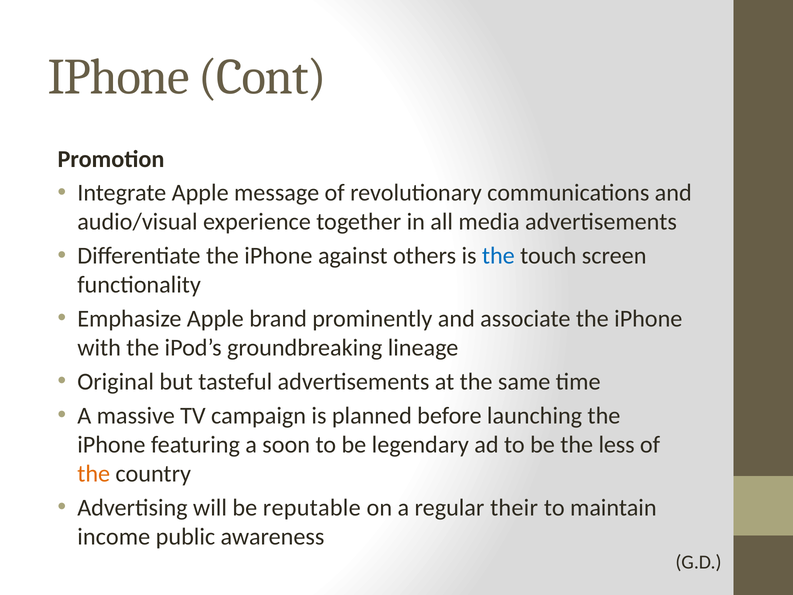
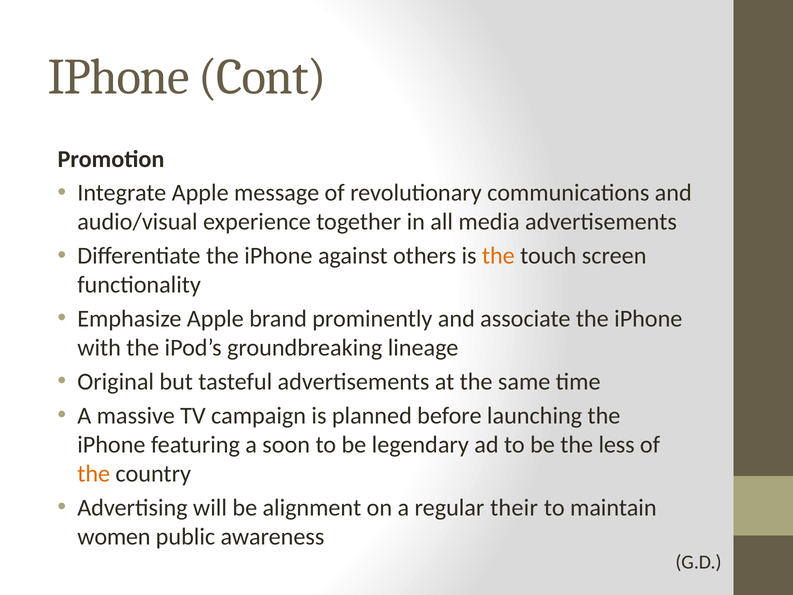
the colour: blue -> orange (498, 256)
reputable: reputable -> alignment (312, 507)
income: income -> women (114, 536)
